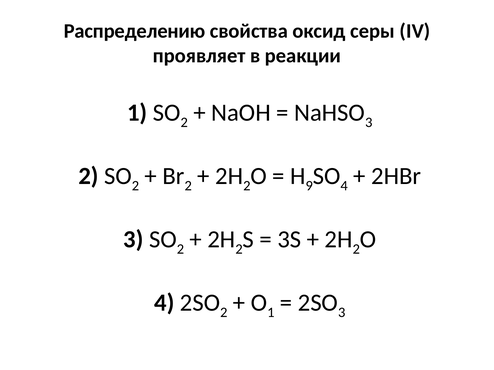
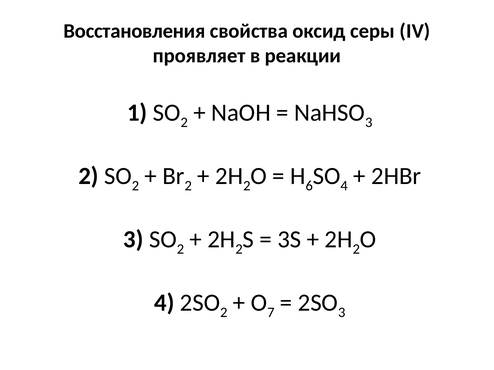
Распределению: Распределению -> Восстановления (135, 31)
9: 9 -> 6 (309, 186)
1: 1 -> 7 (271, 313)
